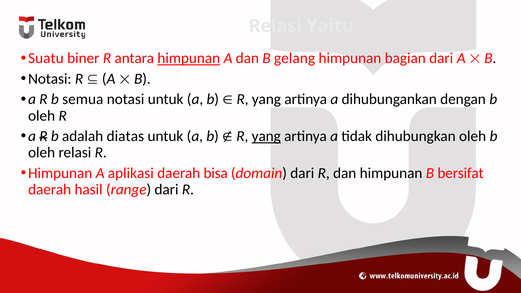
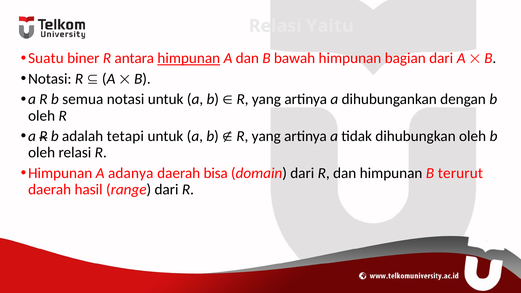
gelang: gelang -> bawah (295, 58)
diatas: diatas -> tetapi (125, 136)
yang underline: present -> none (266, 136)
aplikasi: aplikasi -> adanya (131, 173)
bersifat: bersifat -> terurut (460, 173)
